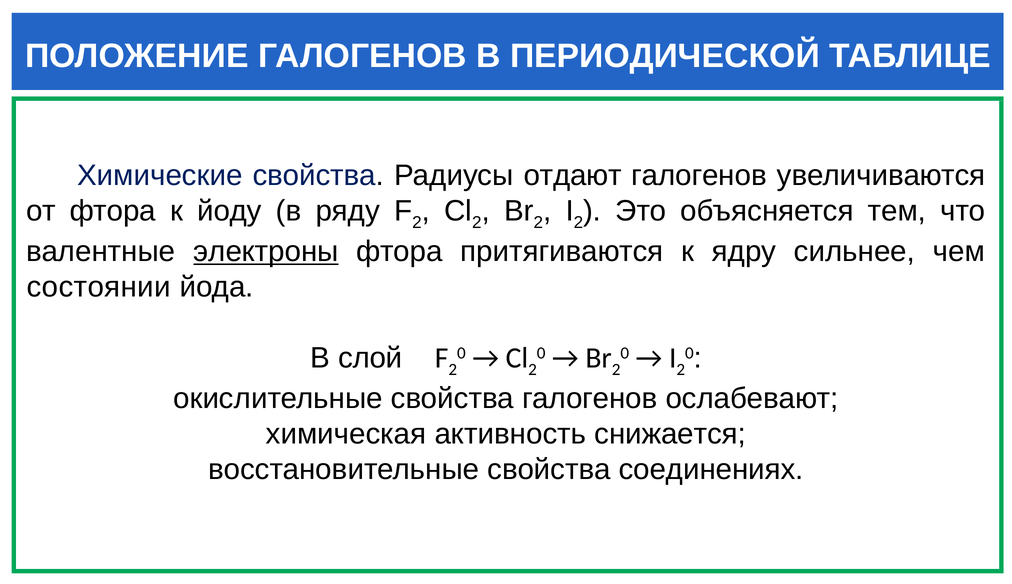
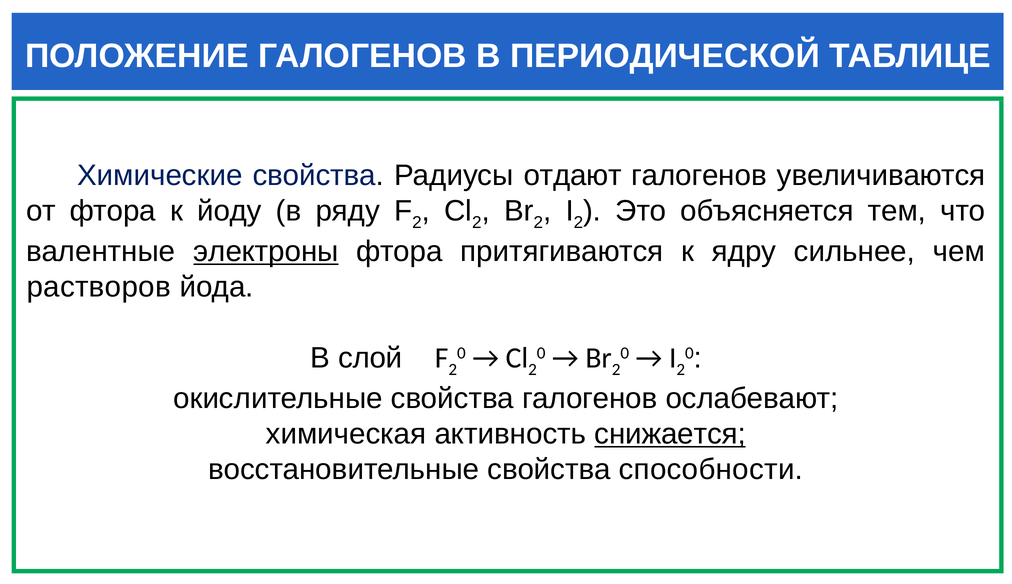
состоянии: состоянии -> растворов (99, 287)
снижается underline: none -> present (670, 434)
соединениях: соединениях -> способности (711, 469)
